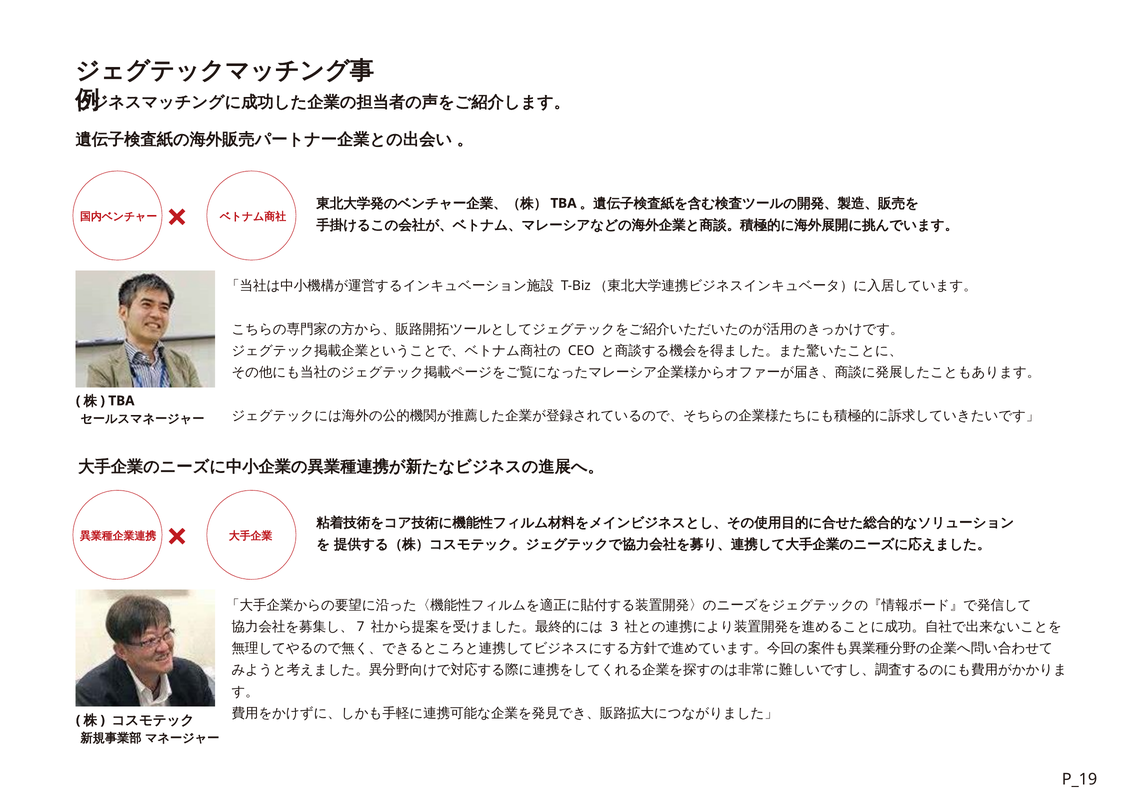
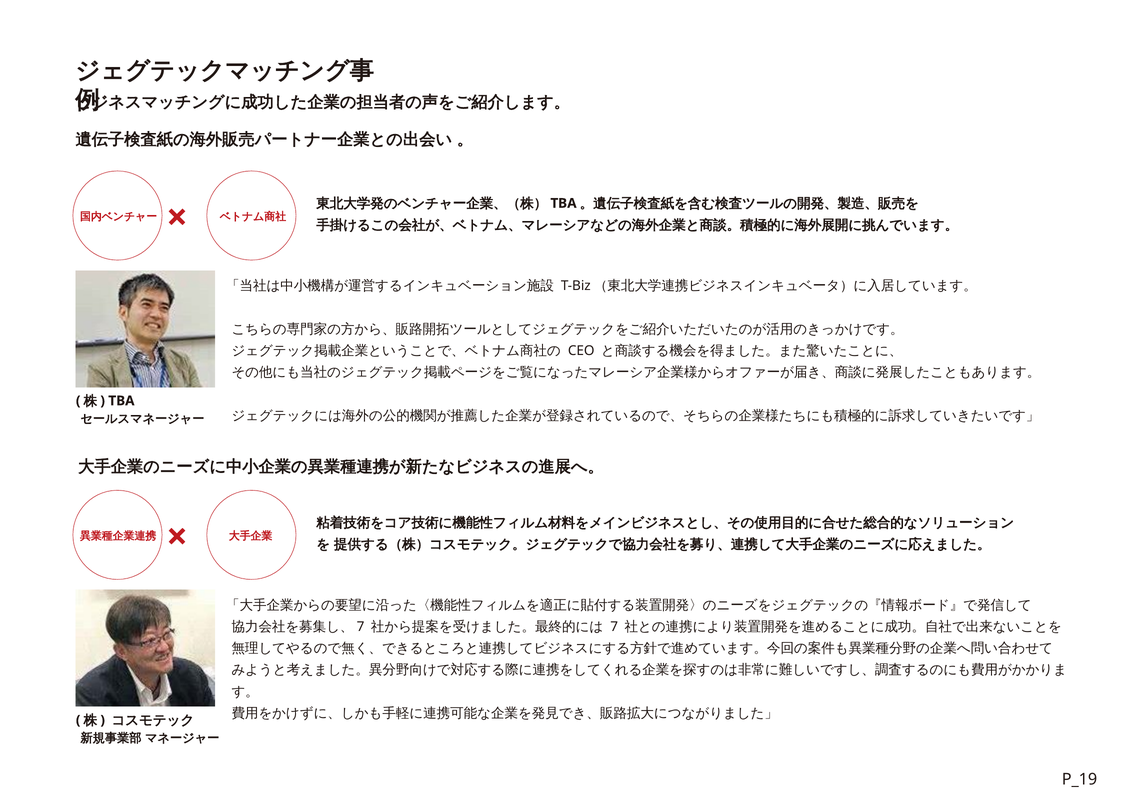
3: 3 -> 7 (614, 627)
